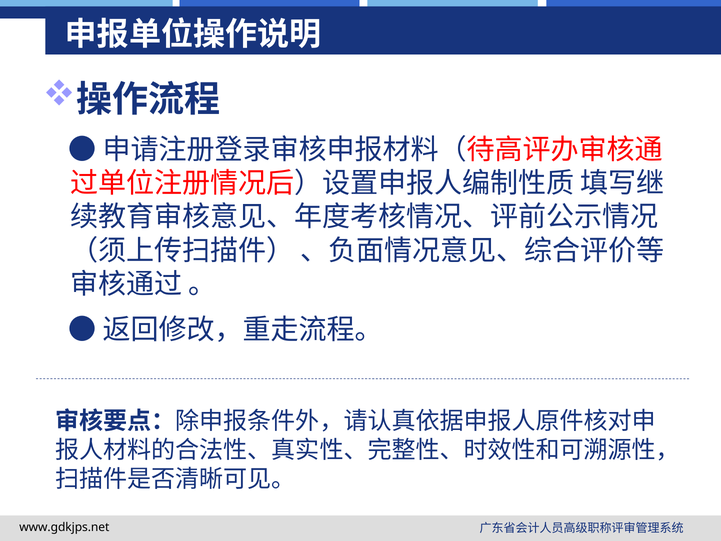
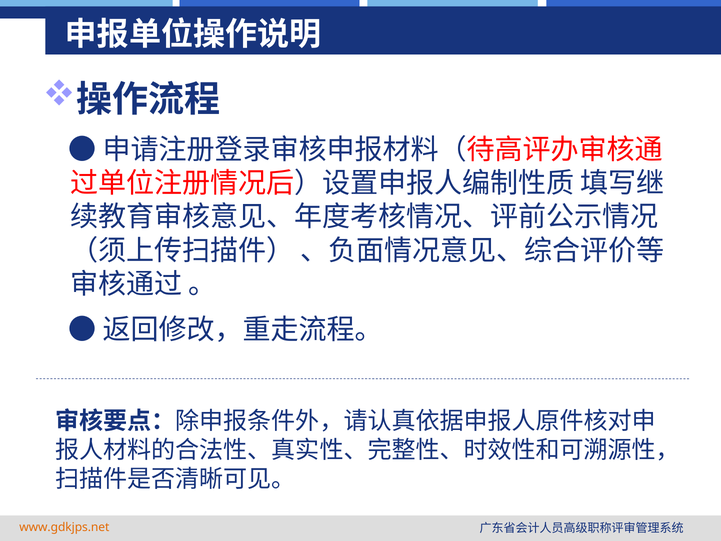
www.gdkjps.net colour: black -> orange (64, 527)
